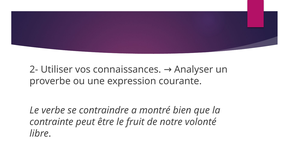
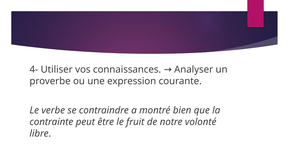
2-: 2- -> 4- (34, 69)
